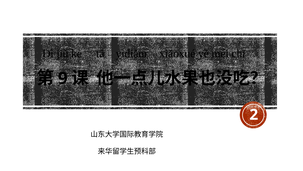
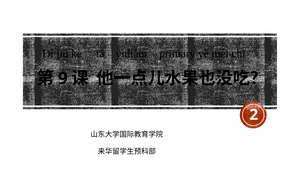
xiǎoxué: xiǎoxué -> primary (177, 53)
